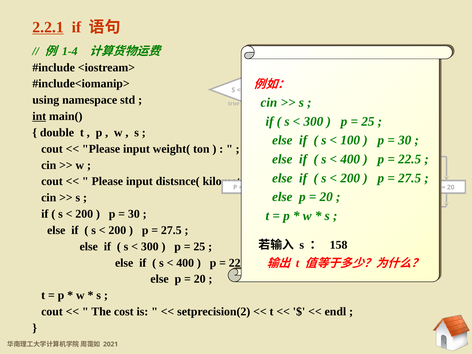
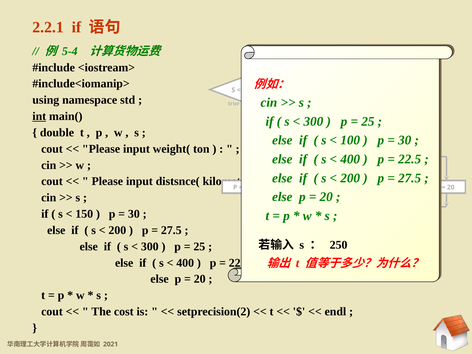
2.2.1 underline: present -> none (48, 27)
1-4: 1-4 -> 5-4 (70, 51)
200: 200 -> 150 (84, 214)
158: 158 -> 250 (339, 245)
